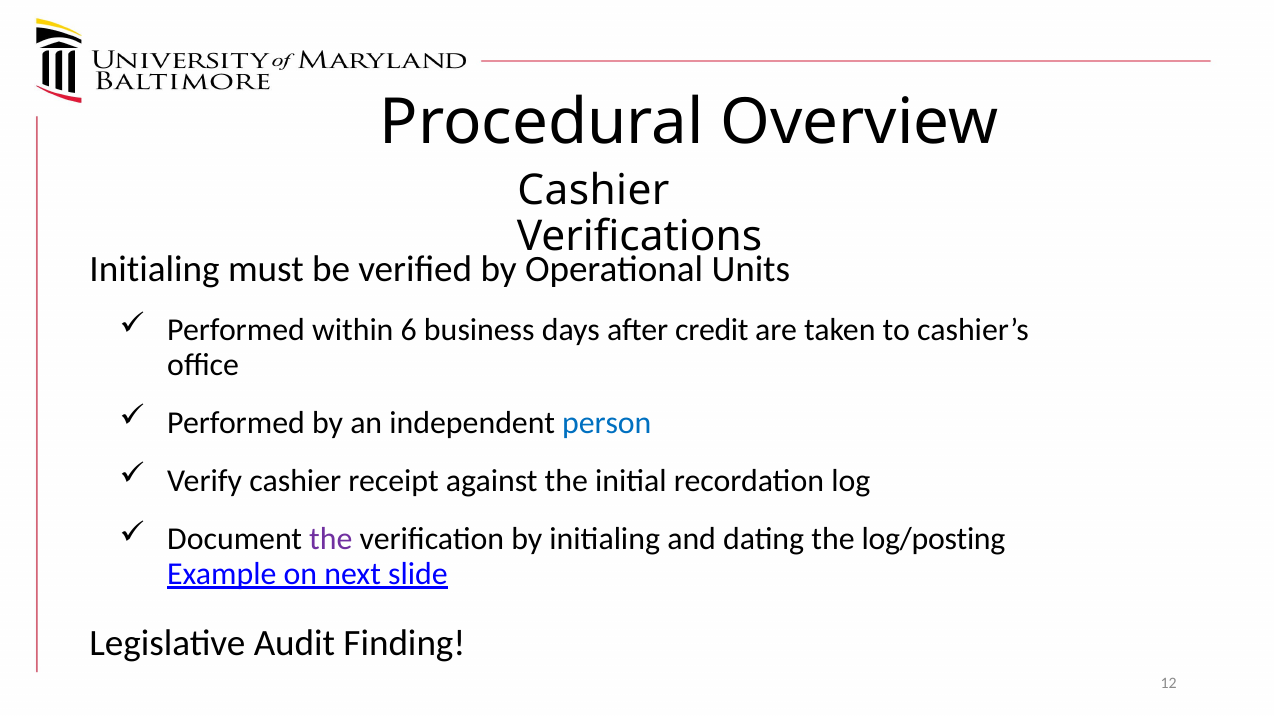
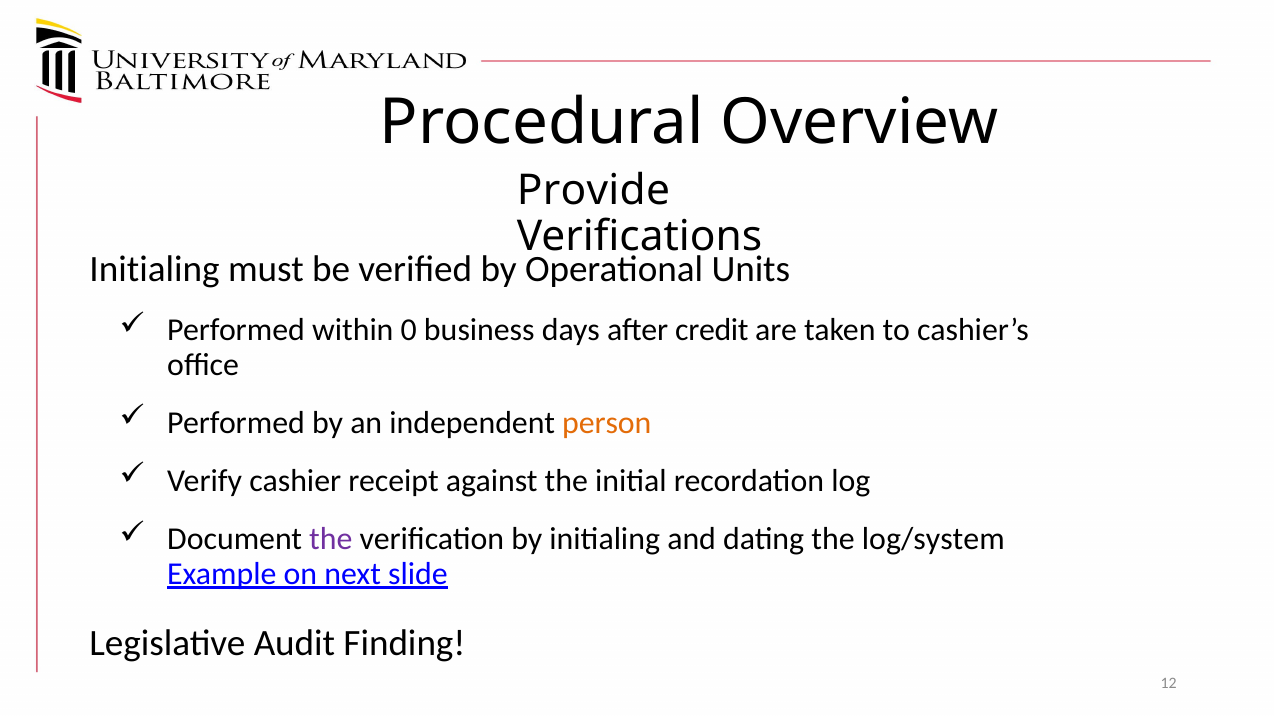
Cashier: Cashier -> Provide (593, 191)
6: 6 -> 0 (409, 331)
person colour: blue -> orange (607, 423)
log/posting: log/posting -> log/system (933, 540)
